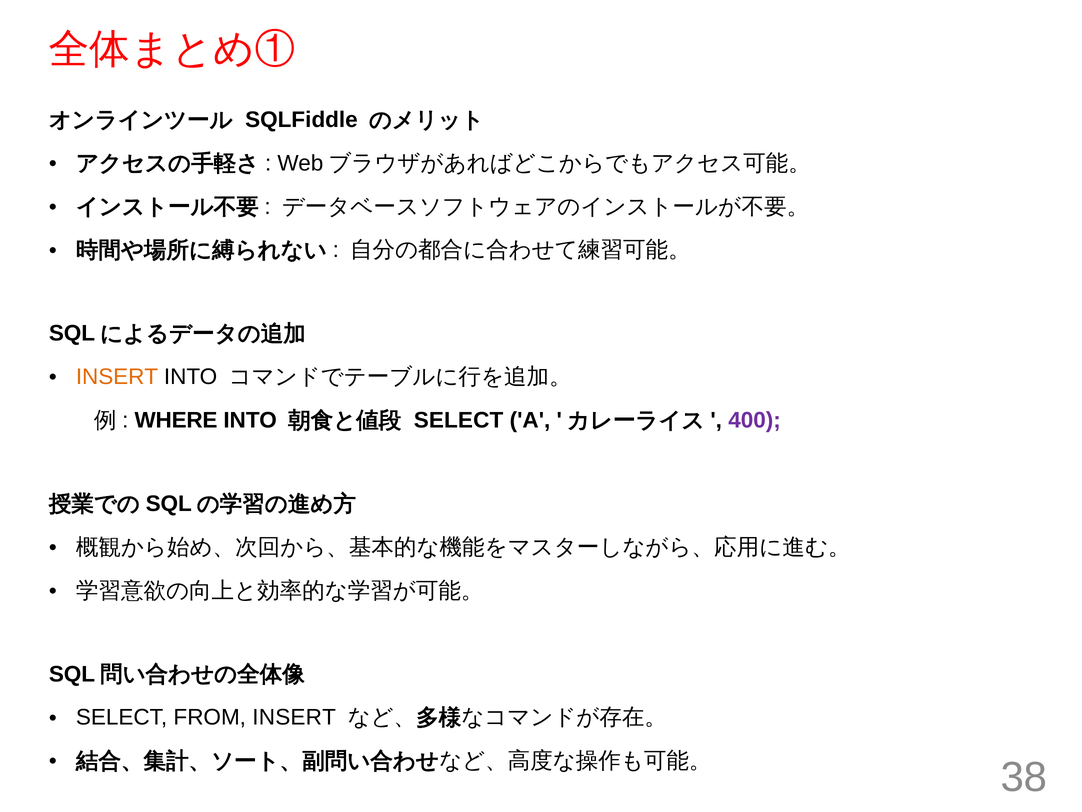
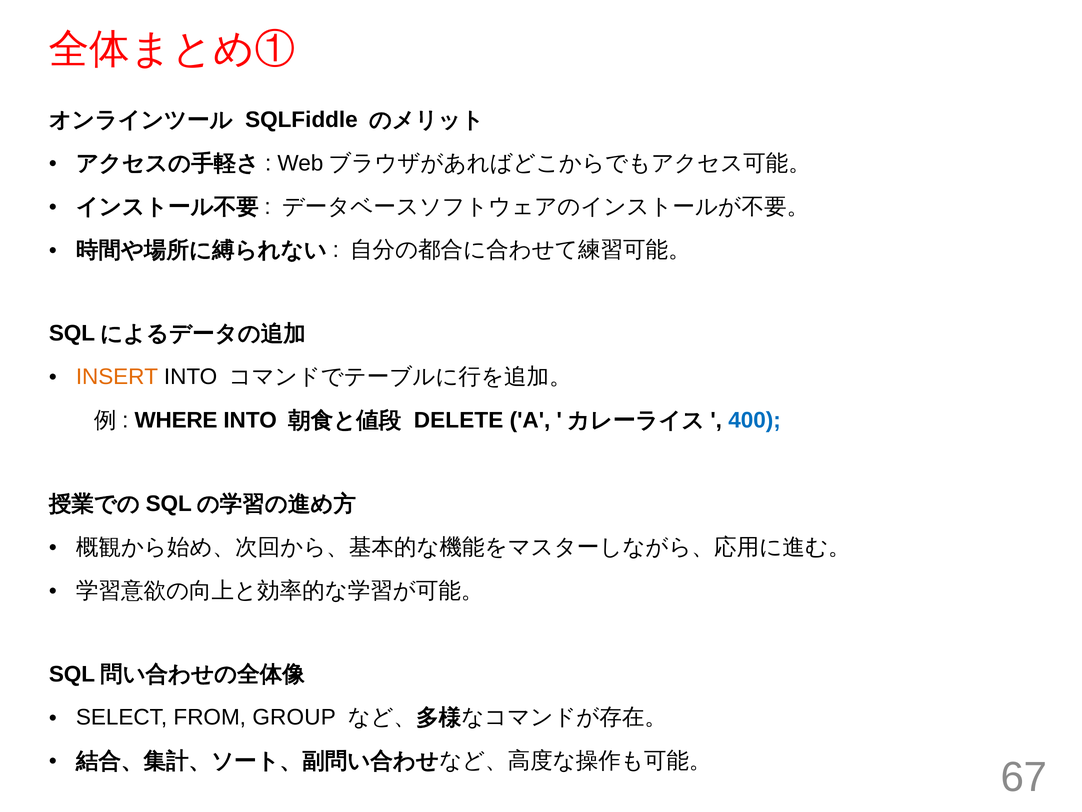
SELECT: SELECT -> DELETE (459, 420)
400 colour: purple -> blue (755, 420)
FROM INSERT: INSERT -> GROUP (294, 717)
38: 38 -> 67 (1024, 777)
